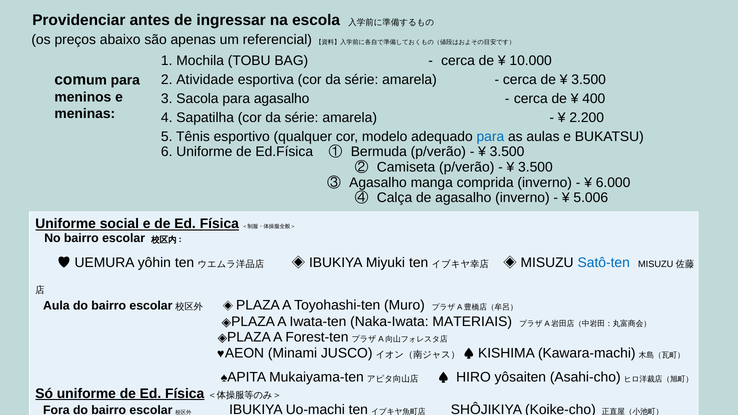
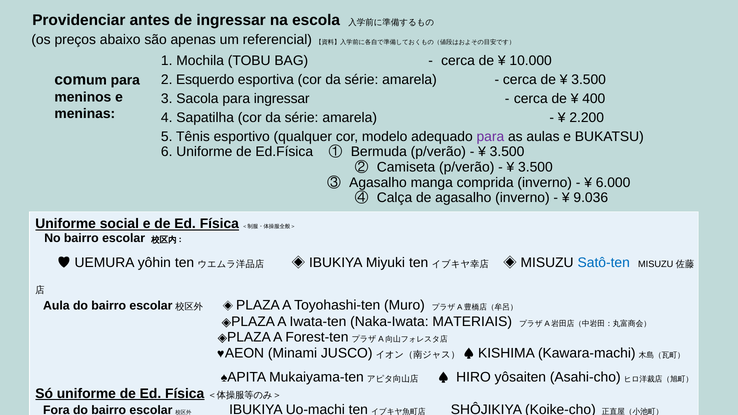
Atividade: Atividade -> Esquerdo (205, 80)
para agasalho: agasalho -> ingressar (282, 99)
para colour: blue -> purple (490, 137)
5.006: 5.006 -> 9.036 (591, 198)
